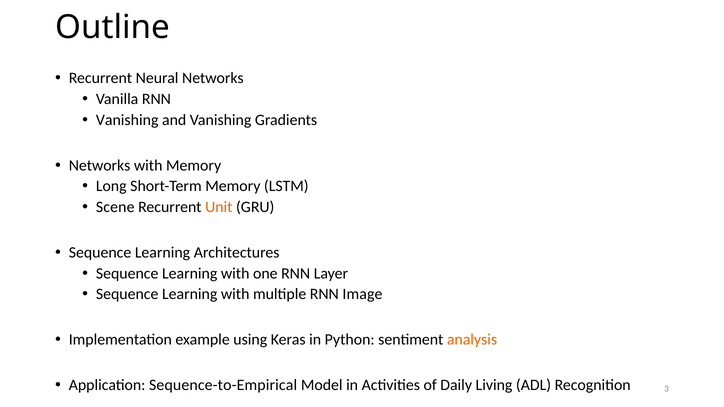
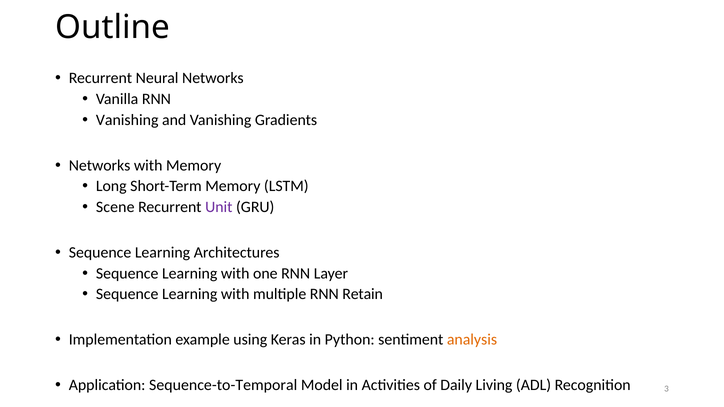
Unit colour: orange -> purple (219, 207)
Image: Image -> Retain (363, 294)
Sequence-to-Empirical: Sequence-to-Empirical -> Sequence-to-Temporal (223, 385)
